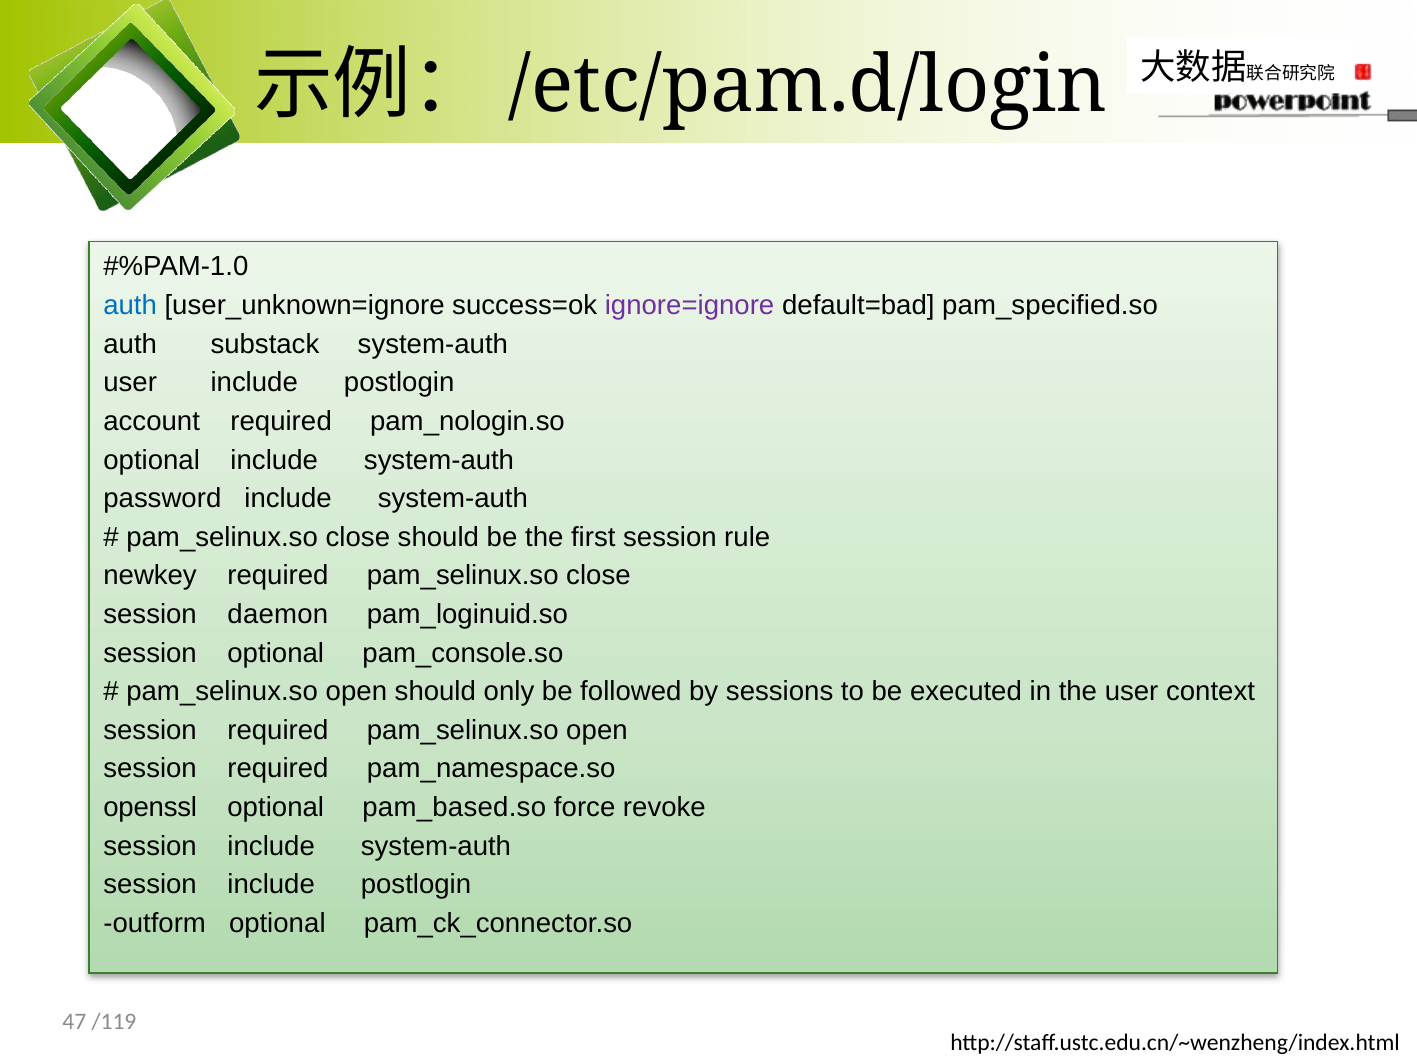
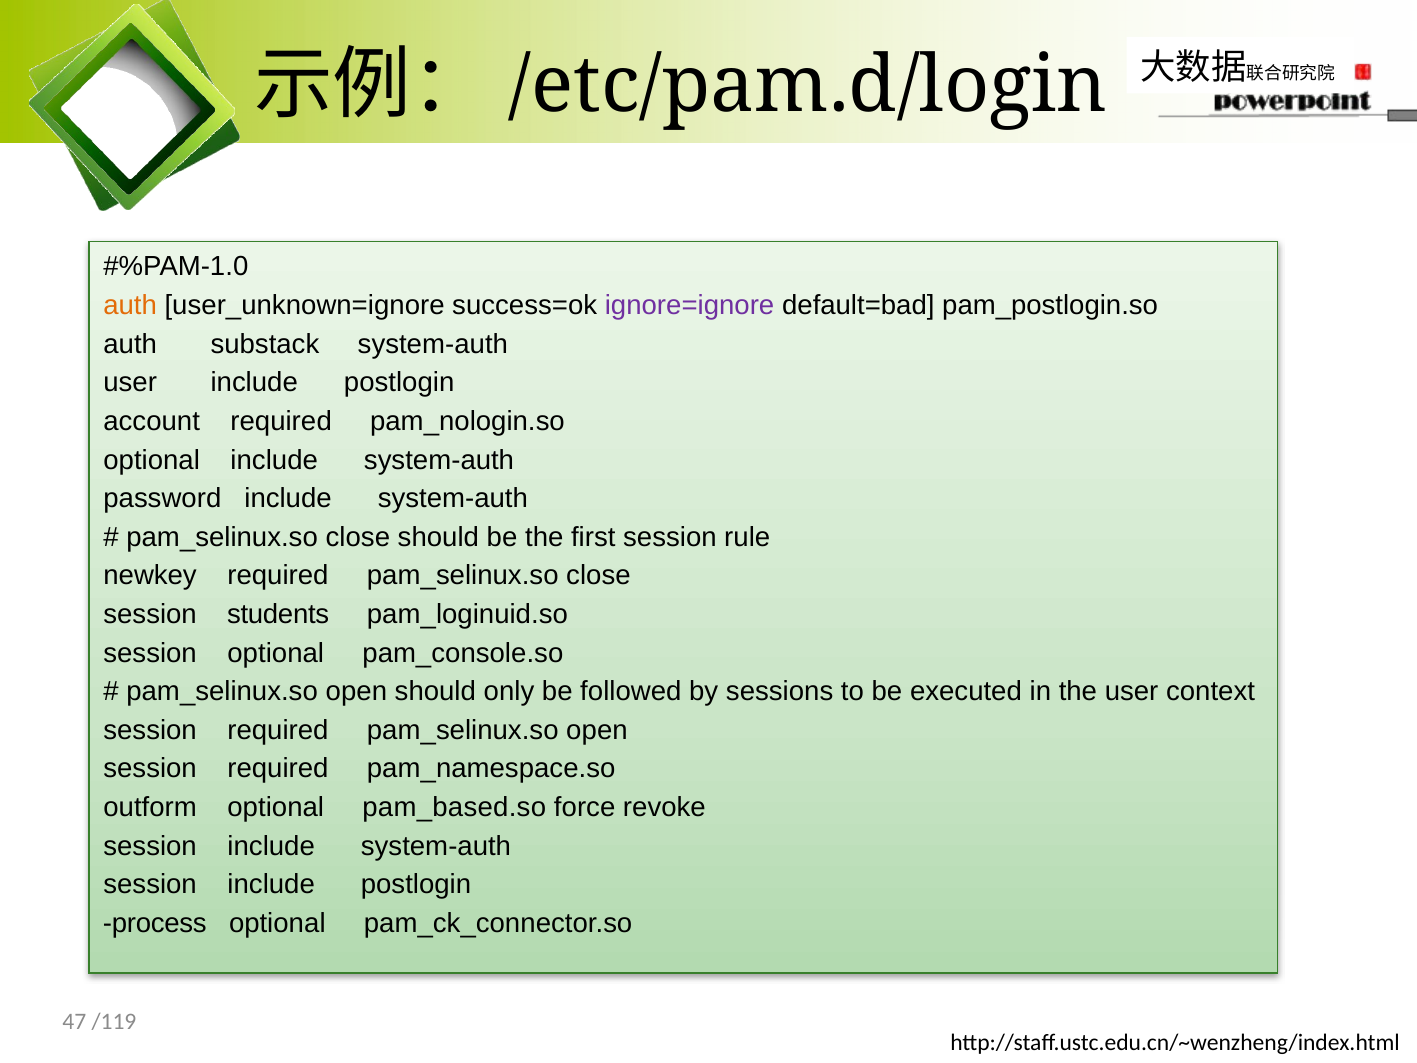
auth colour: blue -> orange (130, 305)
pam_specified.so: pam_specified.so -> pam_postlogin.so (1050, 305)
daemon: daemon -> students (278, 614)
openssl: openssl -> outform (150, 807)
outform: outform -> process (155, 923)
